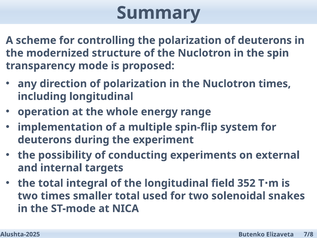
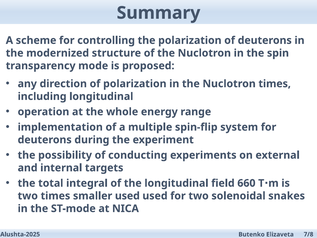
352: 352 -> 660 (246, 183)
smaller total: total -> used (127, 196)
